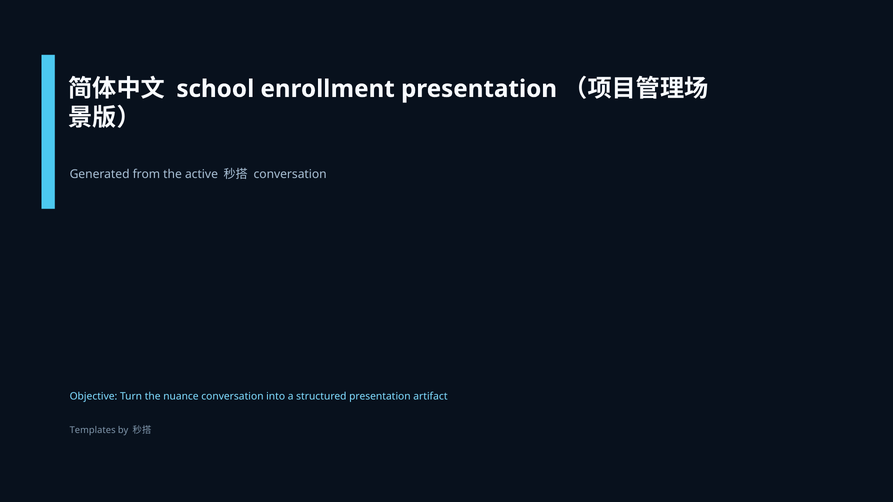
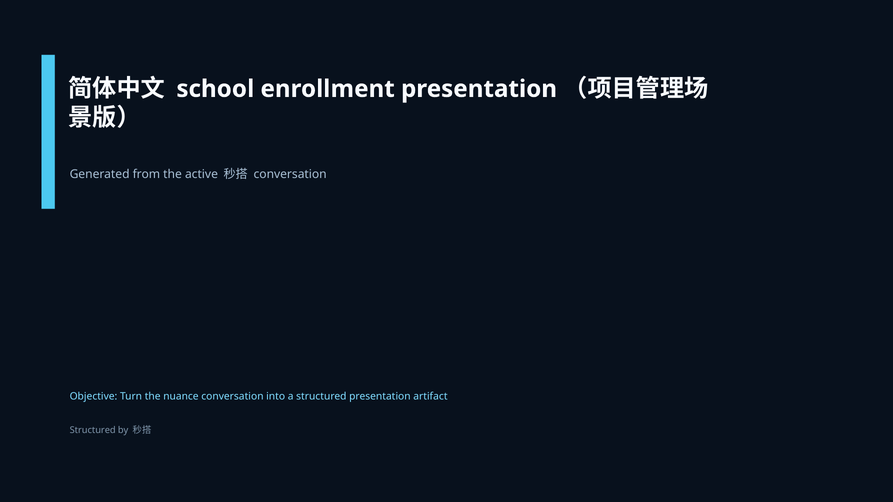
Templates: Templates -> Structured (93, 431)
